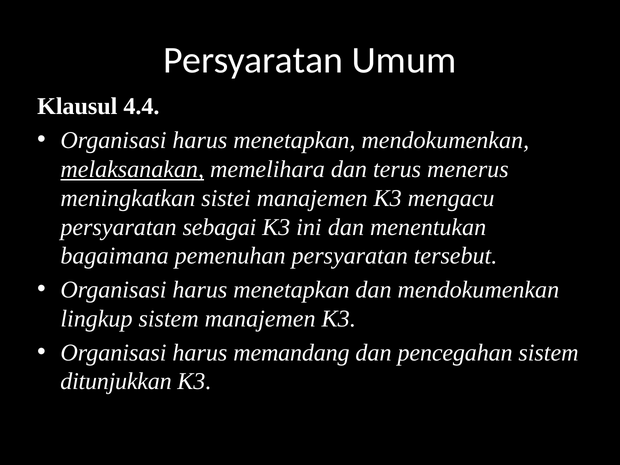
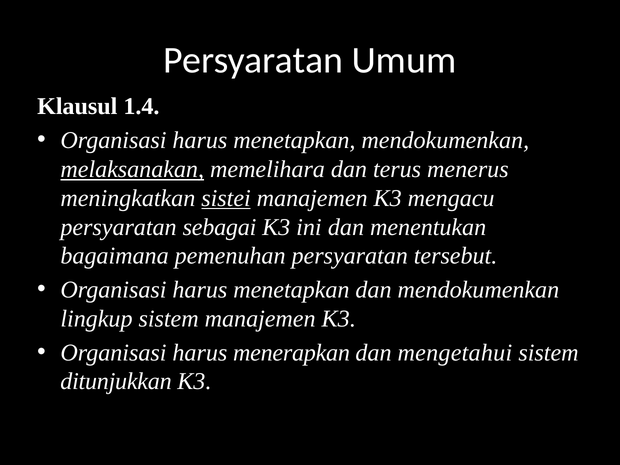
4.4: 4.4 -> 1.4 (141, 106)
sistei underline: none -> present (226, 198)
memandang: memandang -> menerapkan (291, 353)
pencegahan: pencegahan -> mengetahui (455, 353)
